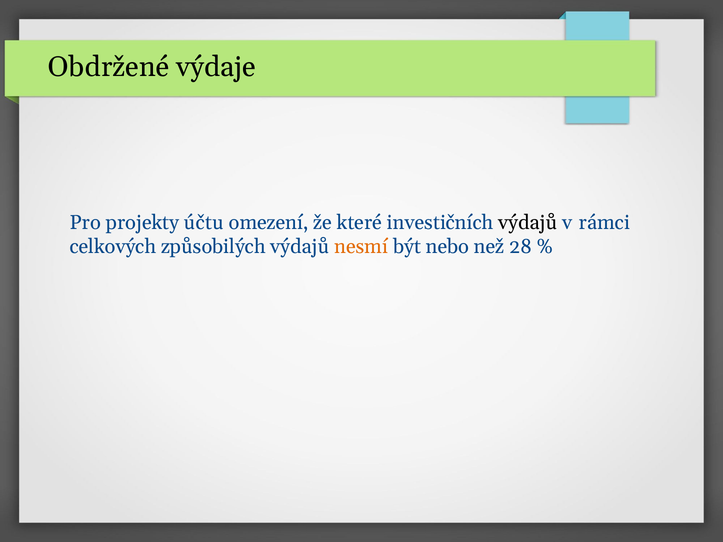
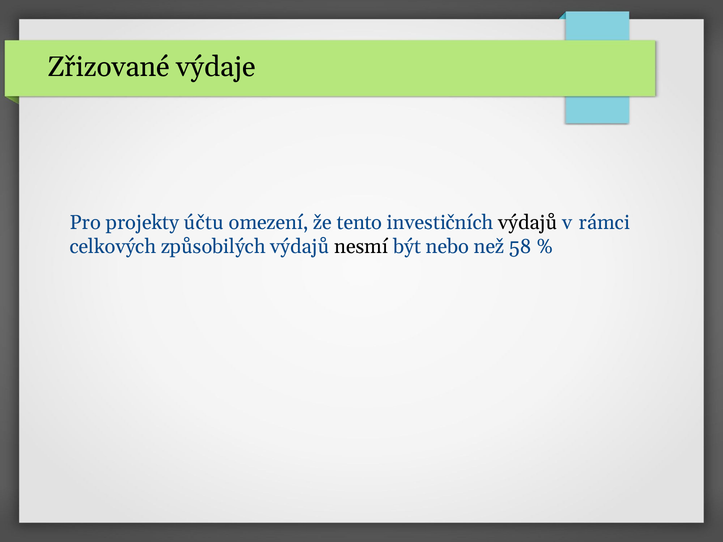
Obdržené: Obdržené -> Zřizované (109, 67)
které: které -> tento (360, 223)
nesmí colour: orange -> black (361, 247)
28: 28 -> 58 (521, 247)
